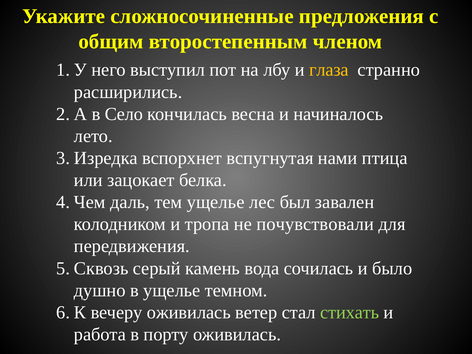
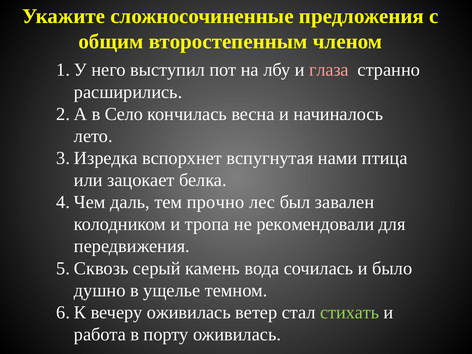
глаза colour: yellow -> pink (329, 70)
тем ущелье: ущелье -> прочно (216, 202)
почувствовали: почувствовали -> рекомендовали (315, 224)
